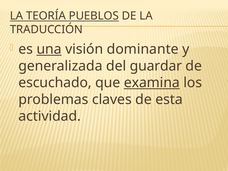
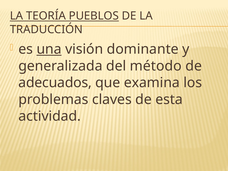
guardar: guardar -> método (156, 66)
escuchado: escuchado -> adecuados (55, 83)
examina underline: present -> none (152, 83)
